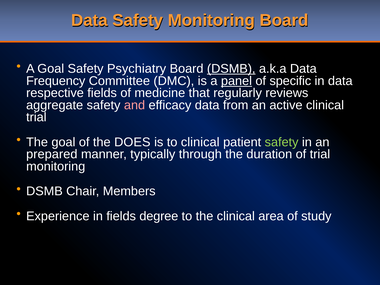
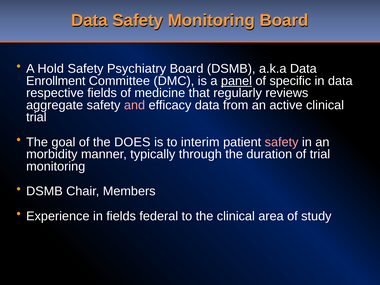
A Goal: Goal -> Hold (51, 69)
DSMB underline: present -> none (231, 69)
Frequency: Frequency -> Enrollment (56, 81)
to clinical: clinical -> interim (200, 142)
safety colour: light green -> pink (282, 142)
prepared: prepared -> morbidity (52, 154)
degree: degree -> federal (159, 216)
